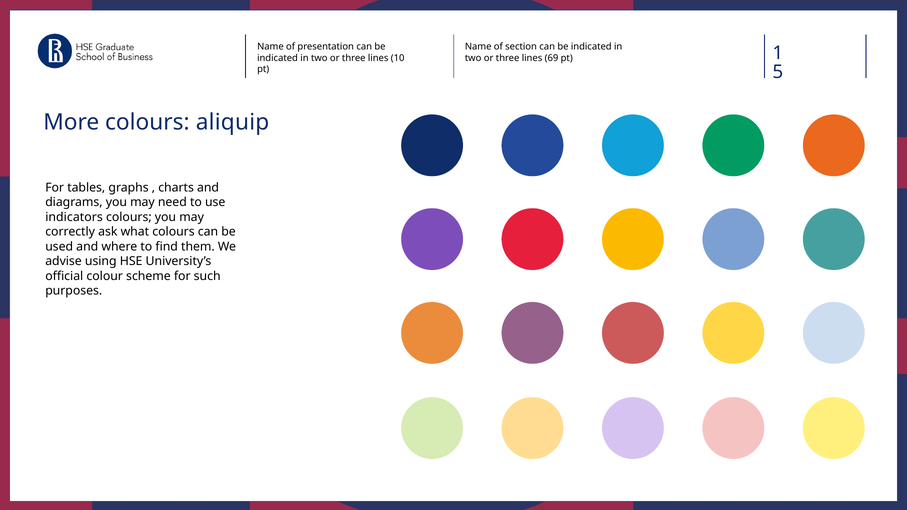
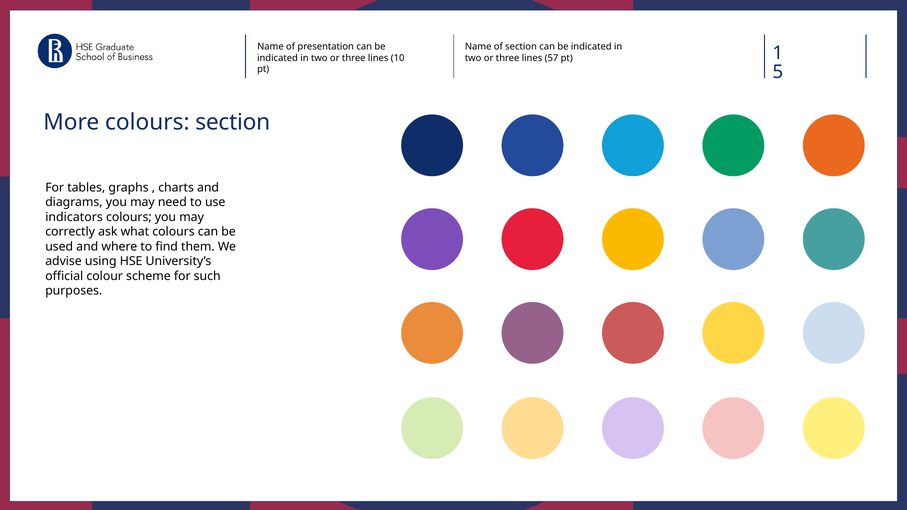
69: 69 -> 57 (552, 58)
colours aliquip: aliquip -> section (233, 122)
